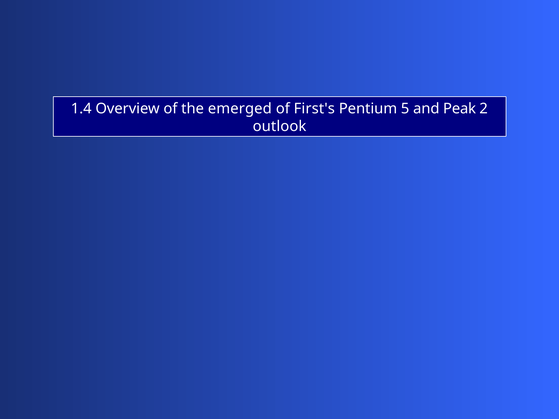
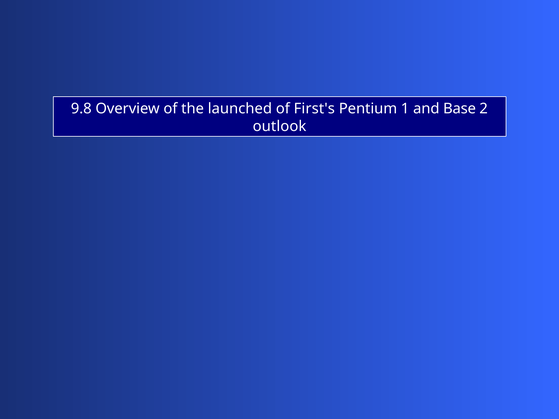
1.4: 1.4 -> 9.8 (81, 109)
emerged: emerged -> launched (240, 109)
5: 5 -> 1 (405, 109)
Peak: Peak -> Base (460, 109)
